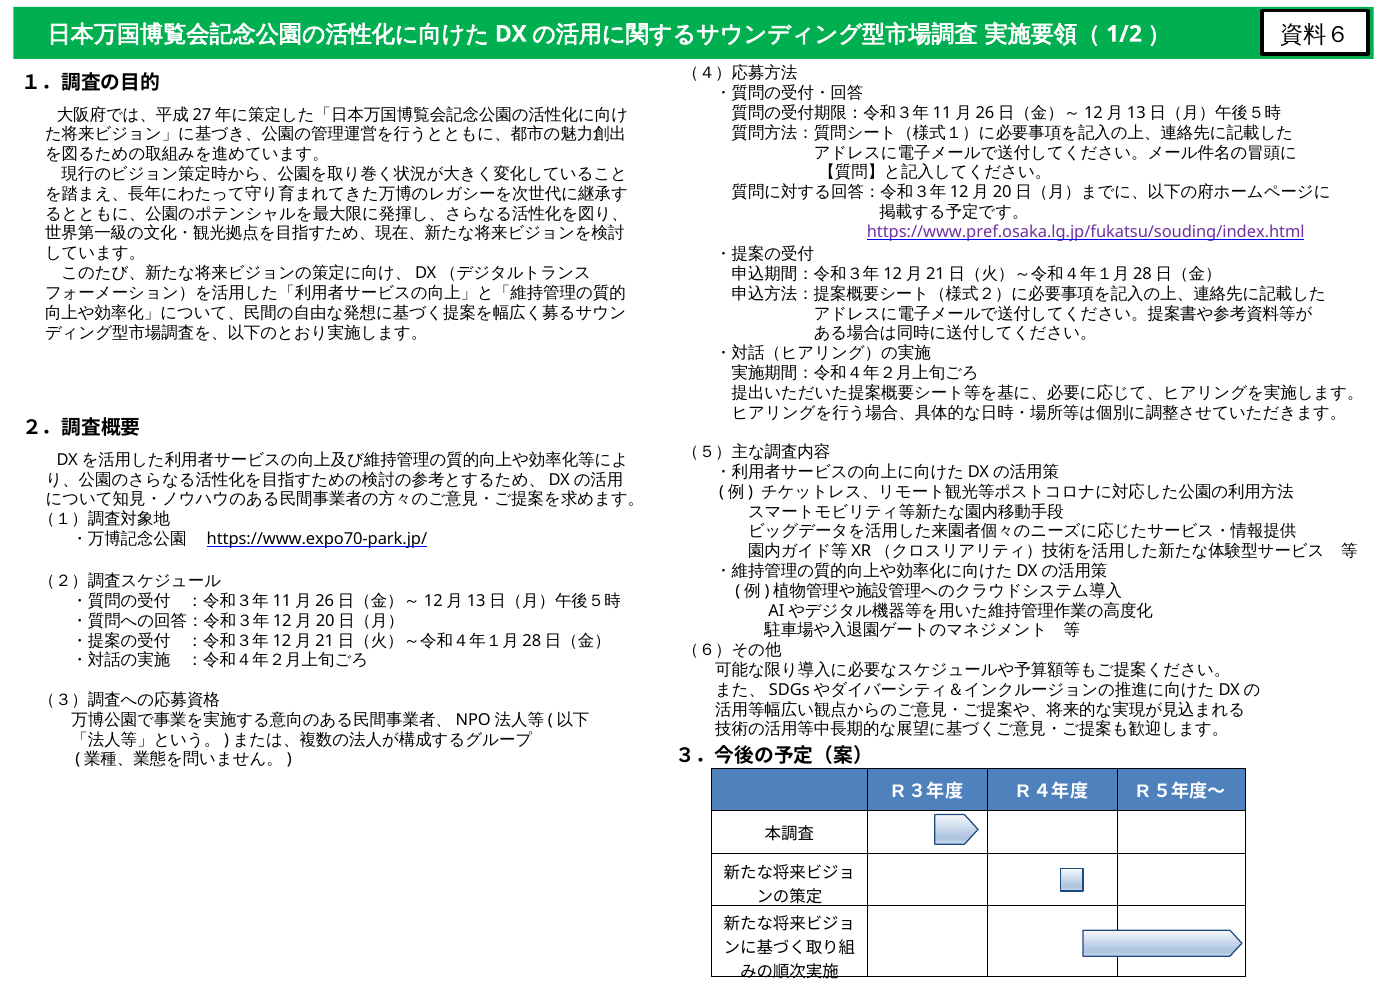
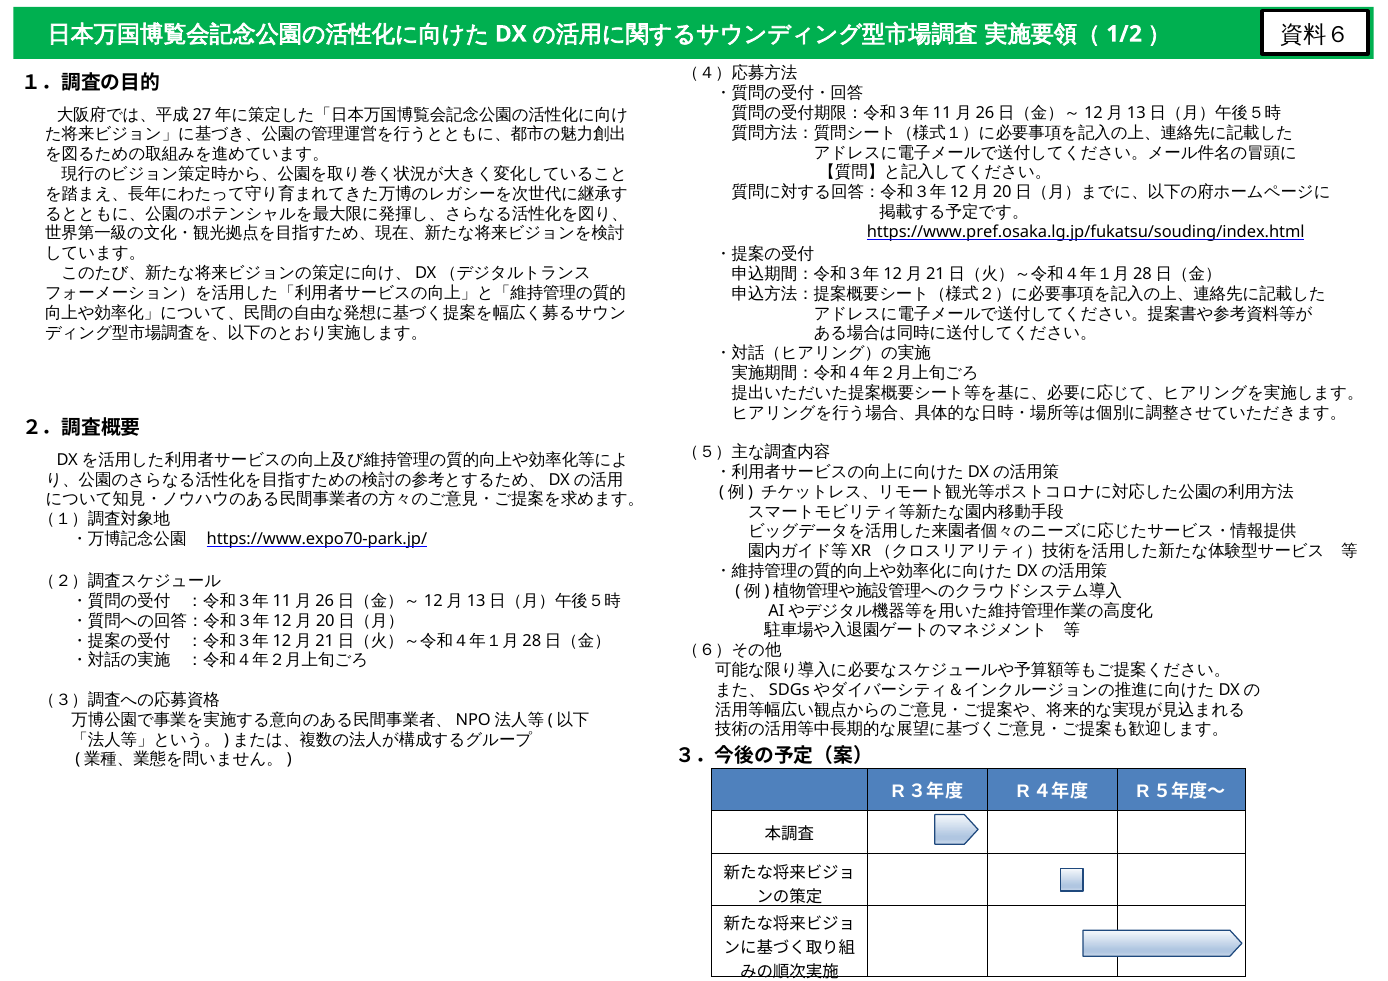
https://www.pref.osaka.lg.jp/fukatsu/souding/index.html colour: purple -> black (1086, 232)
